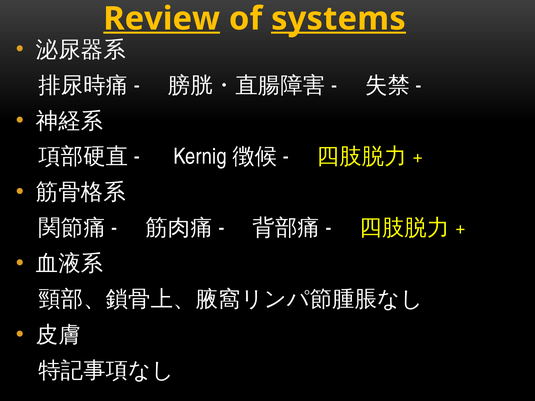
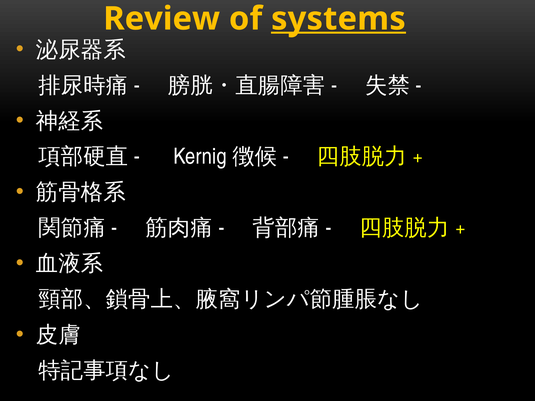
Review underline: present -> none (162, 19)
